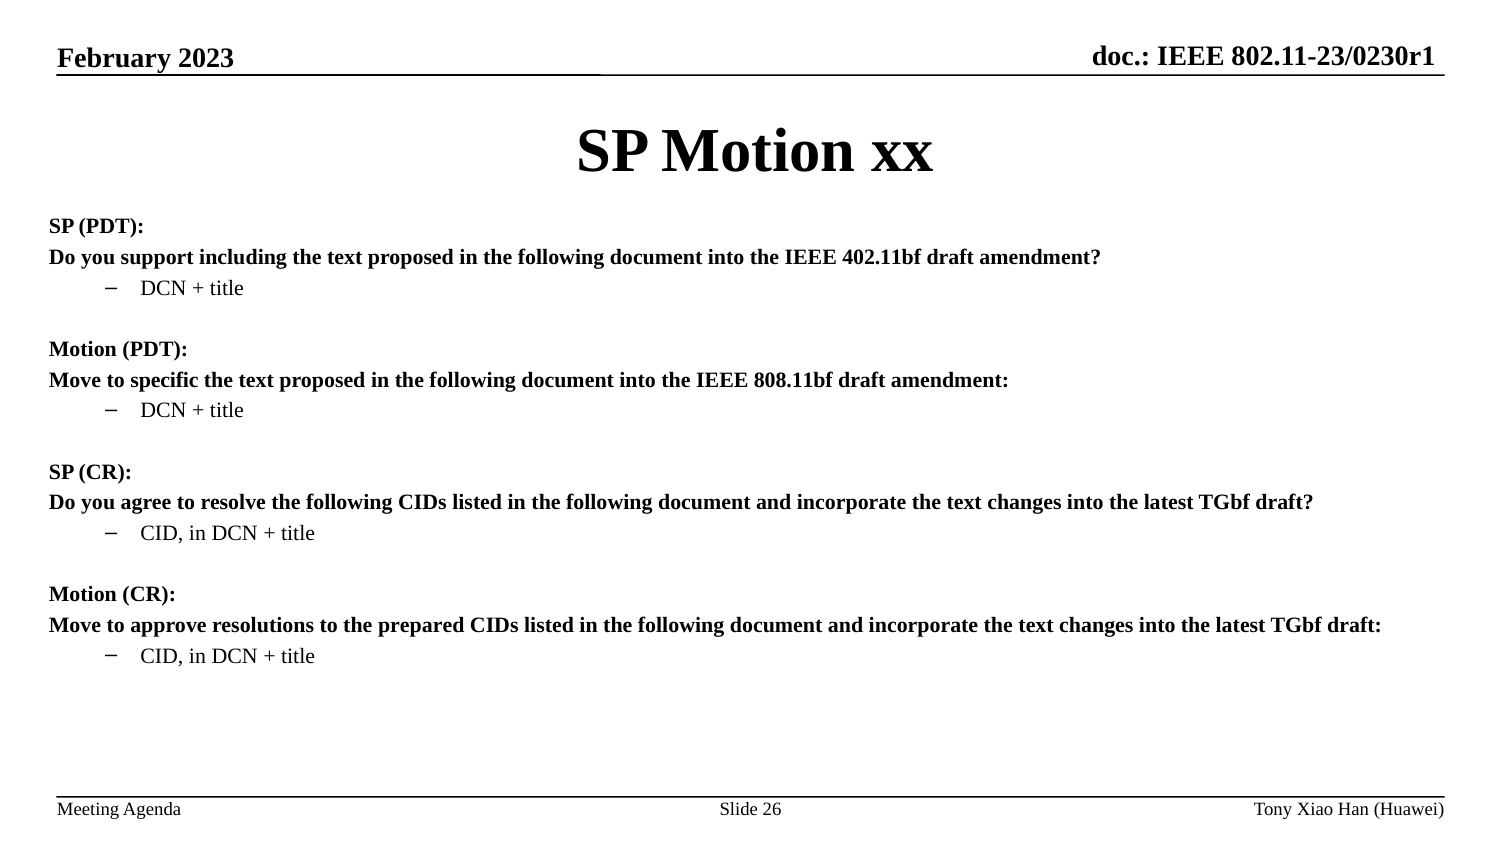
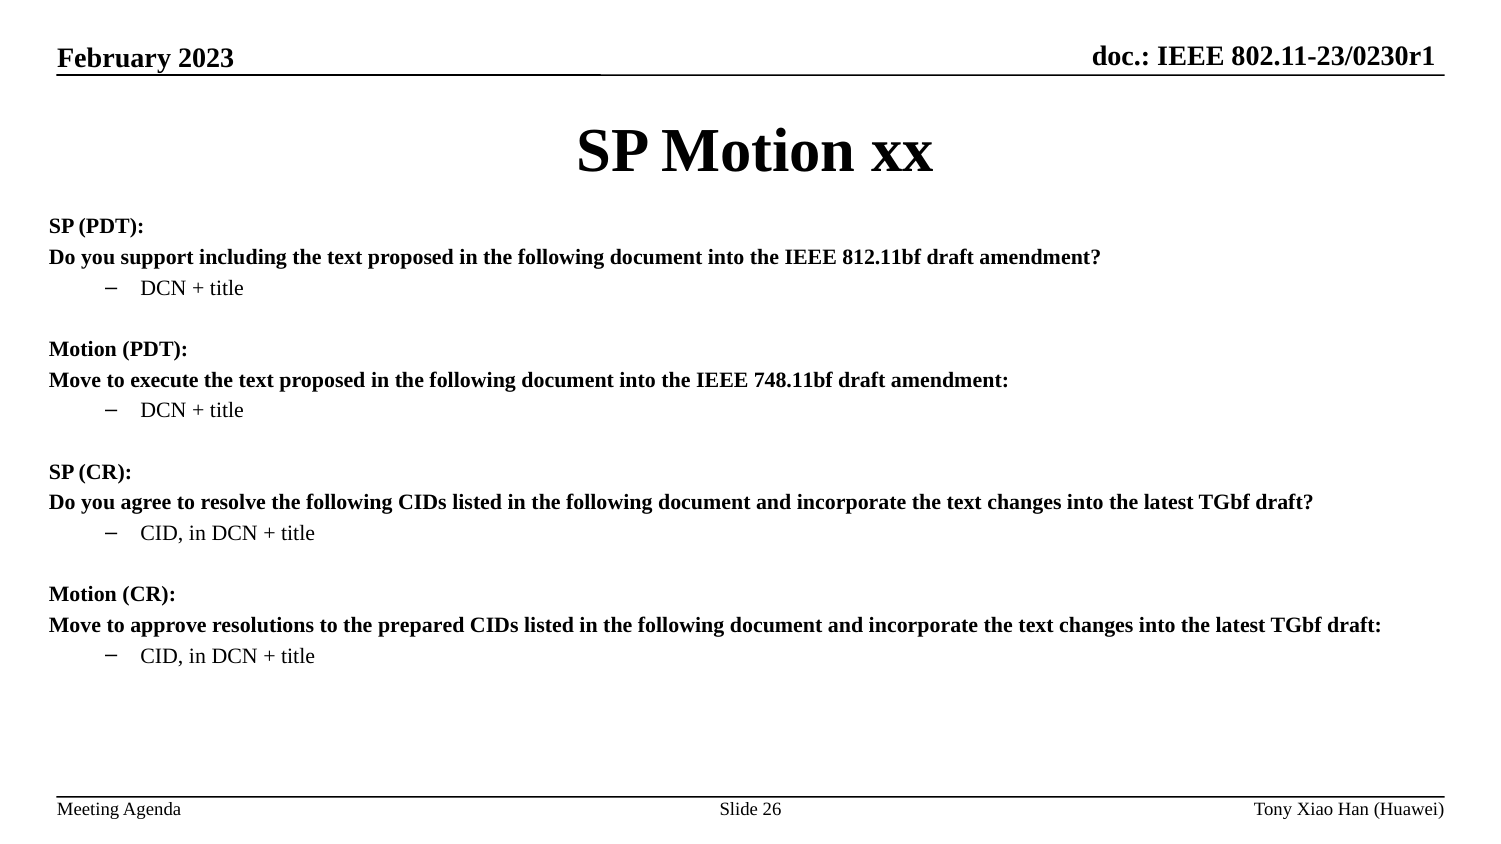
402.11bf: 402.11bf -> 812.11bf (882, 257)
specific: specific -> execute (164, 380)
808.11bf: 808.11bf -> 748.11bf (793, 380)
